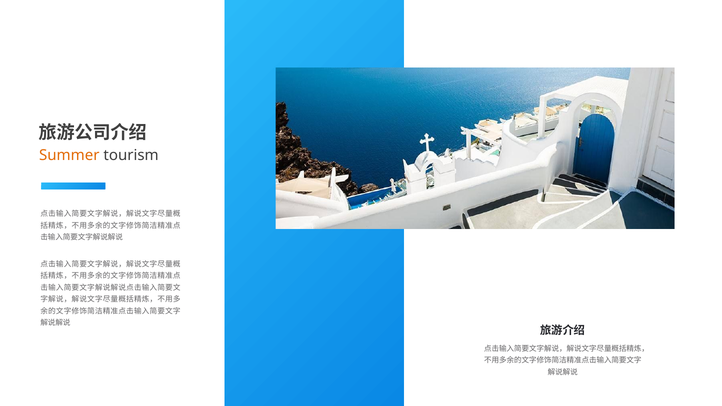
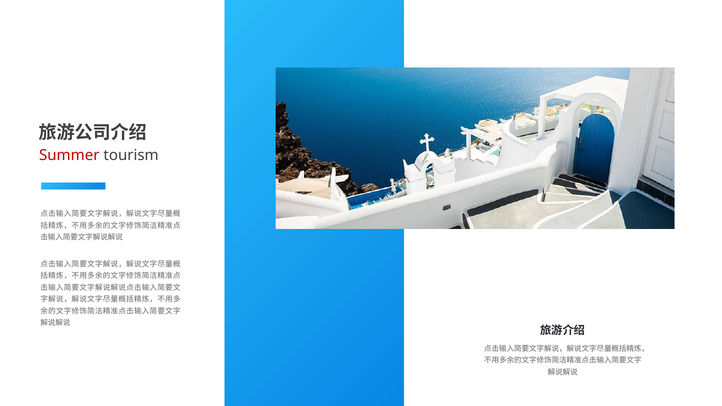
Summer colour: orange -> red (69, 155)
